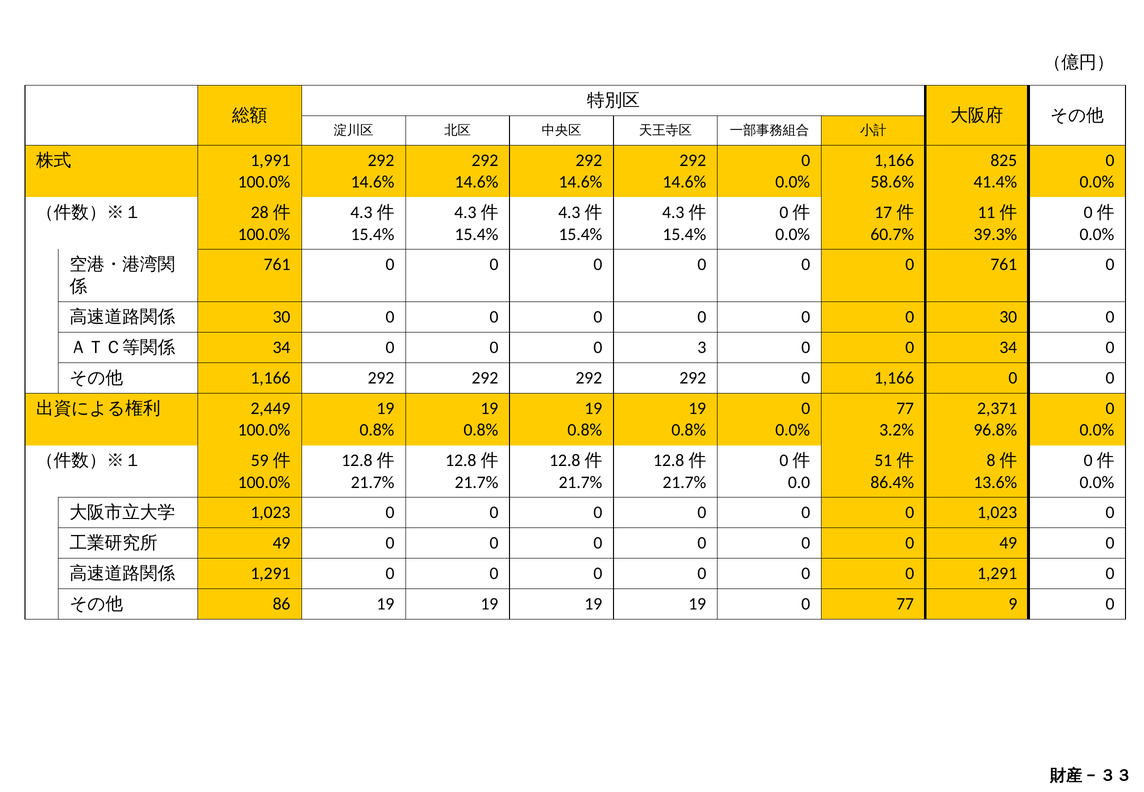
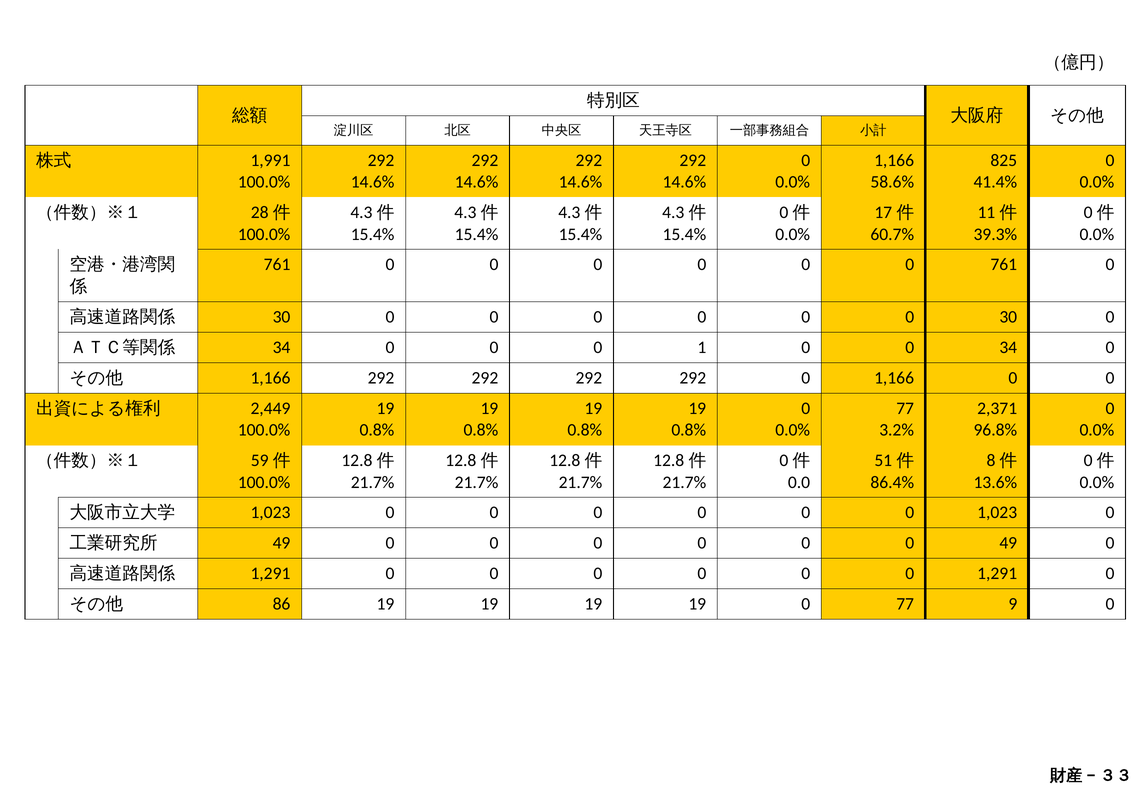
3: 3 -> 1 (702, 347)
